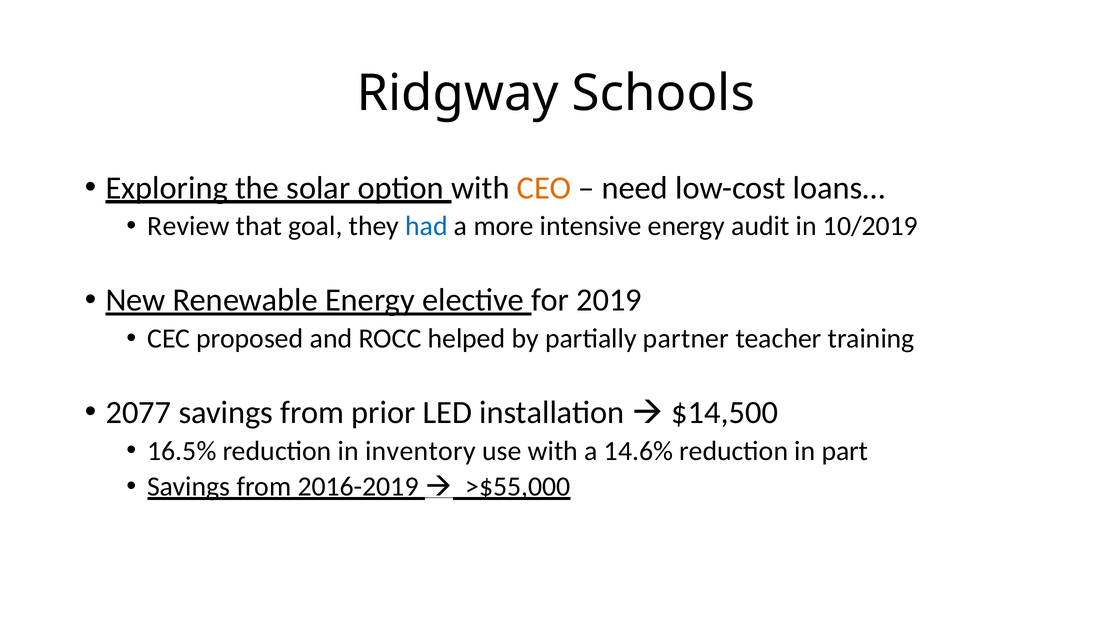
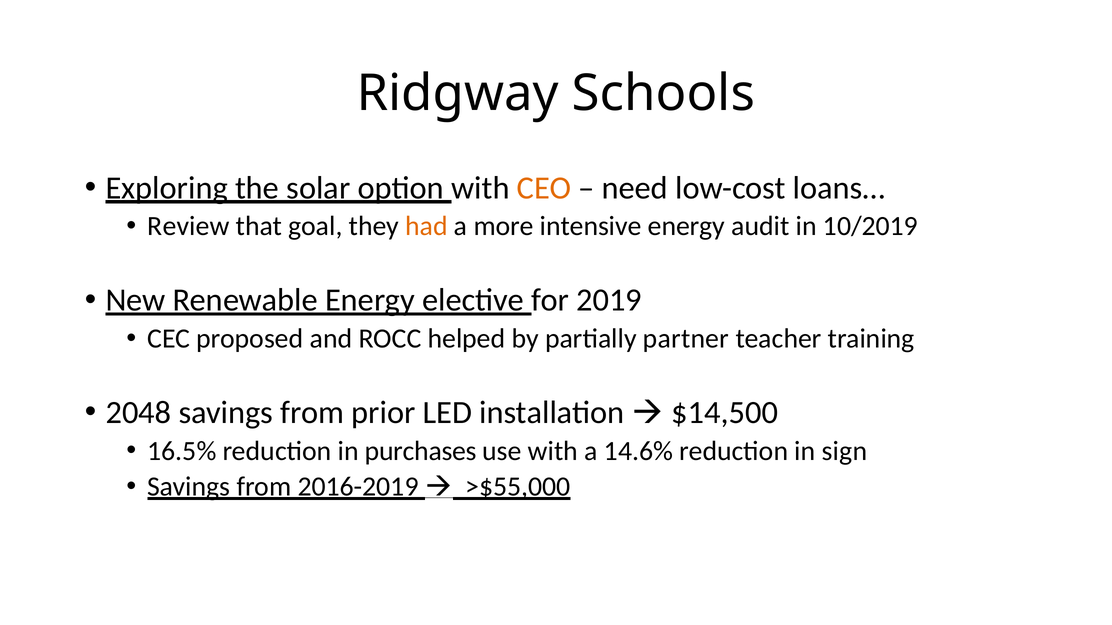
had colour: blue -> orange (427, 226)
2077: 2077 -> 2048 (138, 413)
inventory: inventory -> purchases (421, 451)
part: part -> sign (845, 451)
